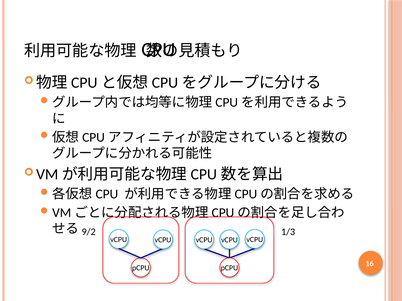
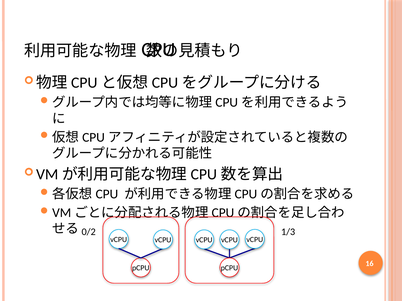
9/2: 9/2 -> 0/2 (89, 232)
